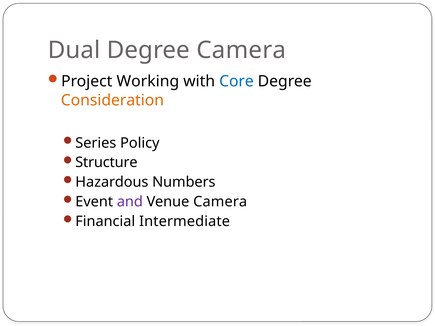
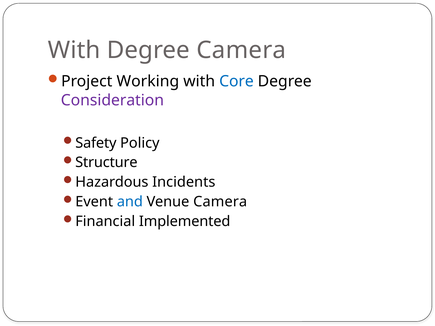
Dual: Dual -> With (74, 50)
Consideration colour: orange -> purple (112, 100)
Series: Series -> Safety (96, 143)
Numbers: Numbers -> Incidents (184, 182)
and colour: purple -> blue (130, 202)
Intermediate: Intermediate -> Implemented (185, 222)
